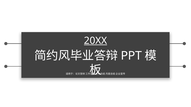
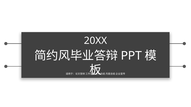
20XX underline: present -> none (95, 41)
